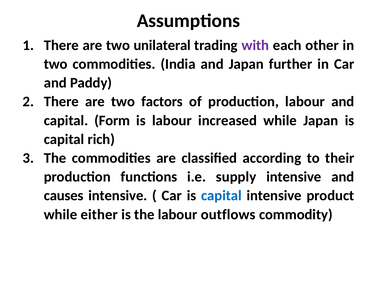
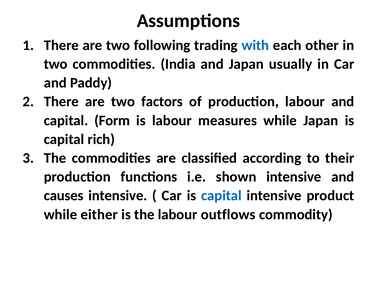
unilateral: unilateral -> following (162, 45)
with colour: purple -> blue (255, 45)
further: further -> usually (291, 64)
increased: increased -> measures (228, 121)
supply: supply -> shown (236, 177)
